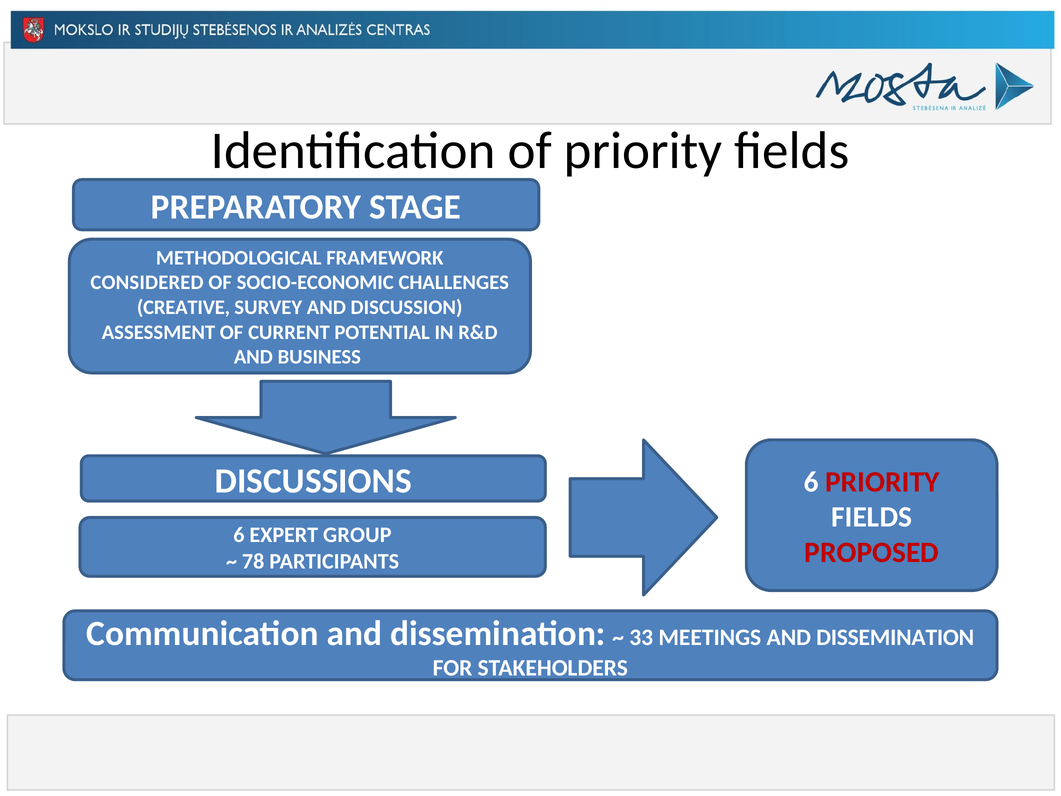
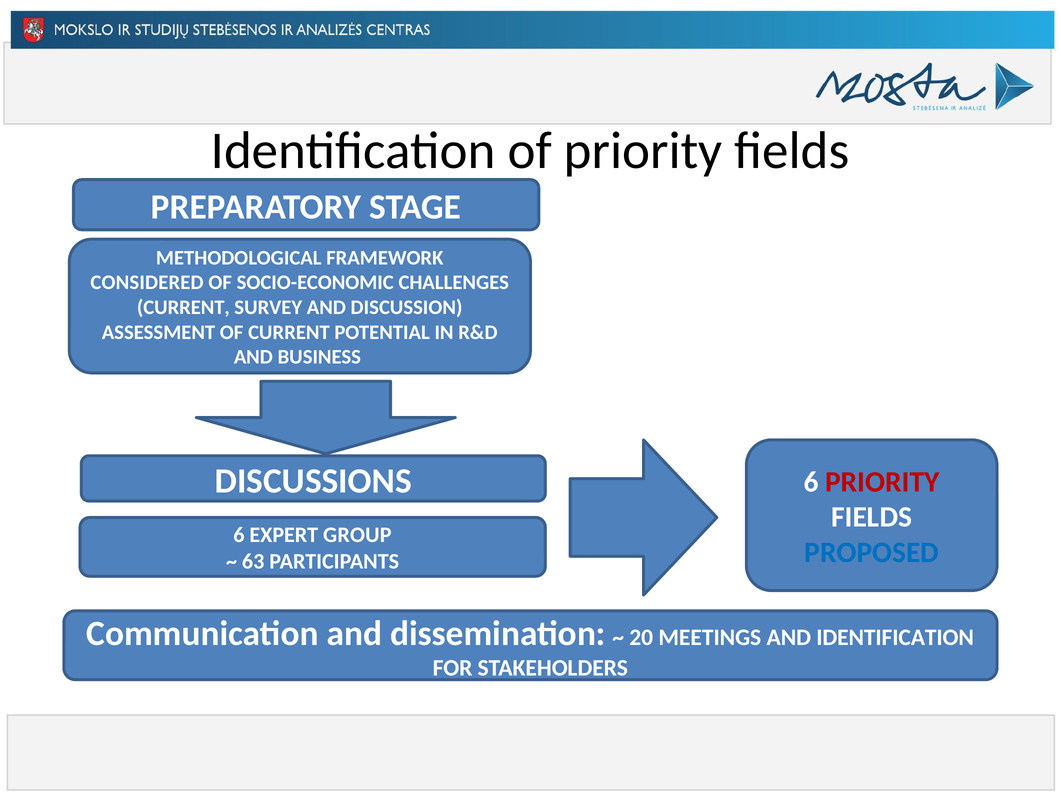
CREATIVE: CREATIVE -> CURRENT (183, 307)
PROPOSED colour: red -> blue (872, 552)
78: 78 -> 63 (253, 561)
33: 33 -> 20 (641, 637)
MEETINGS AND DISSEMINATION: DISSEMINATION -> IDENTIFICATION (895, 637)
